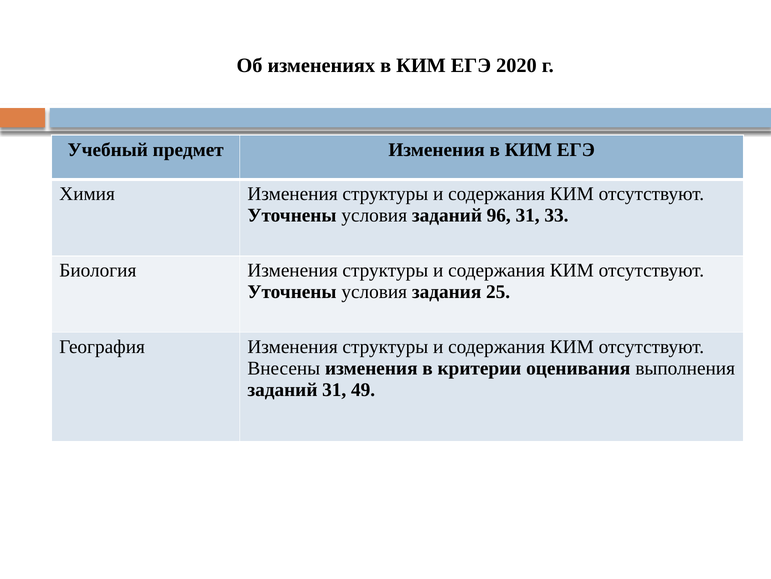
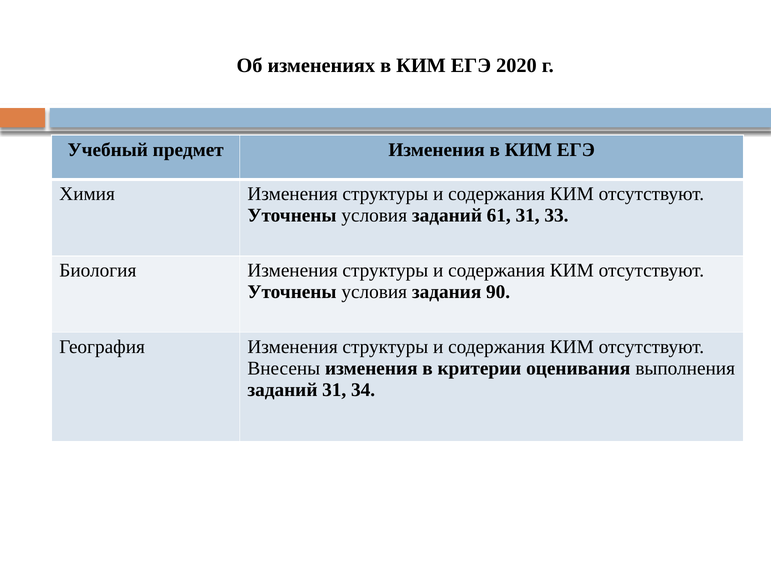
96: 96 -> 61 (499, 215)
25: 25 -> 90 (498, 292)
49: 49 -> 34 (363, 389)
